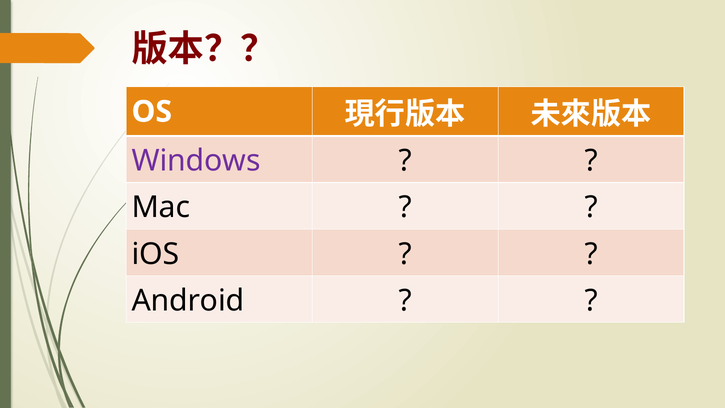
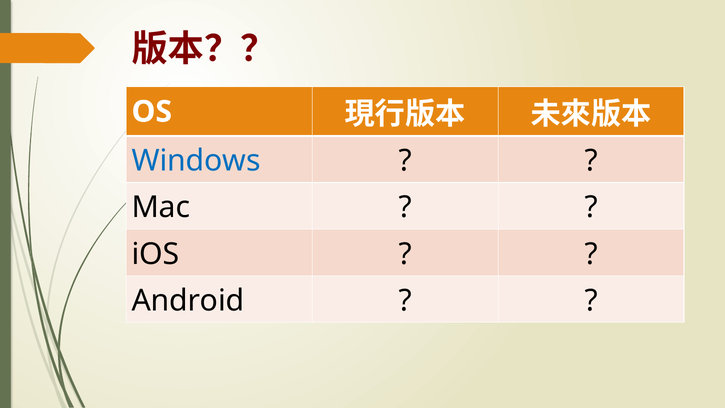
Windows colour: purple -> blue (196, 161)
